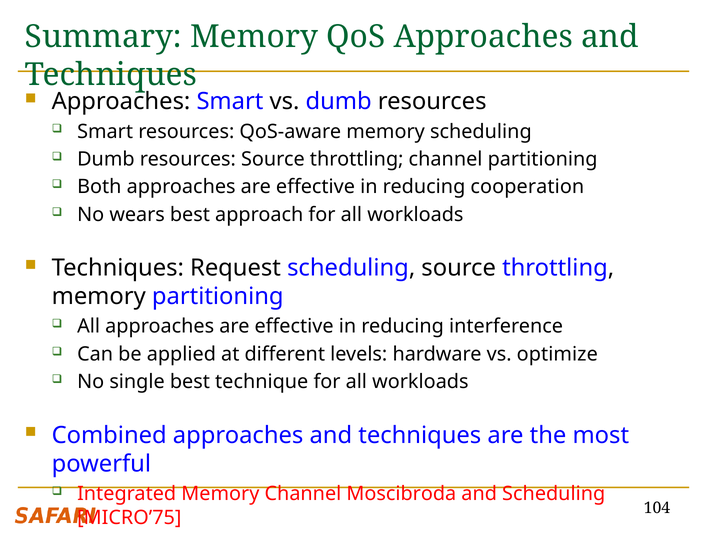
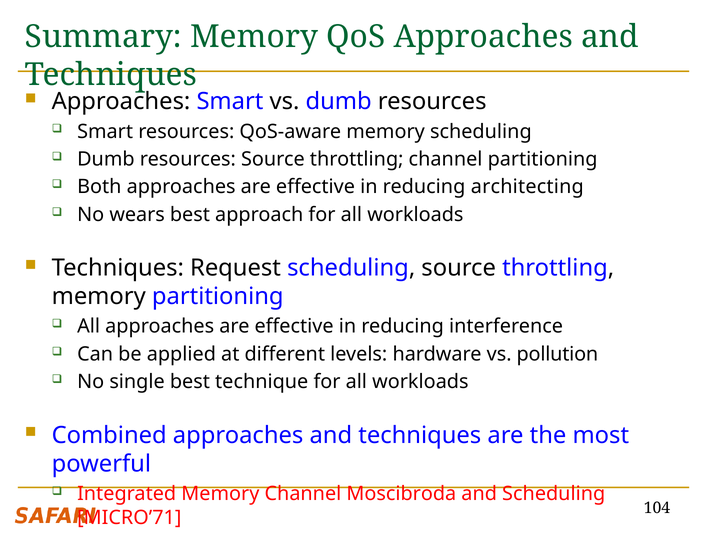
cooperation: cooperation -> architecting (527, 187)
optimize: optimize -> pollution (557, 354)
MICRO’75: MICRO’75 -> MICRO’71 (129, 517)
